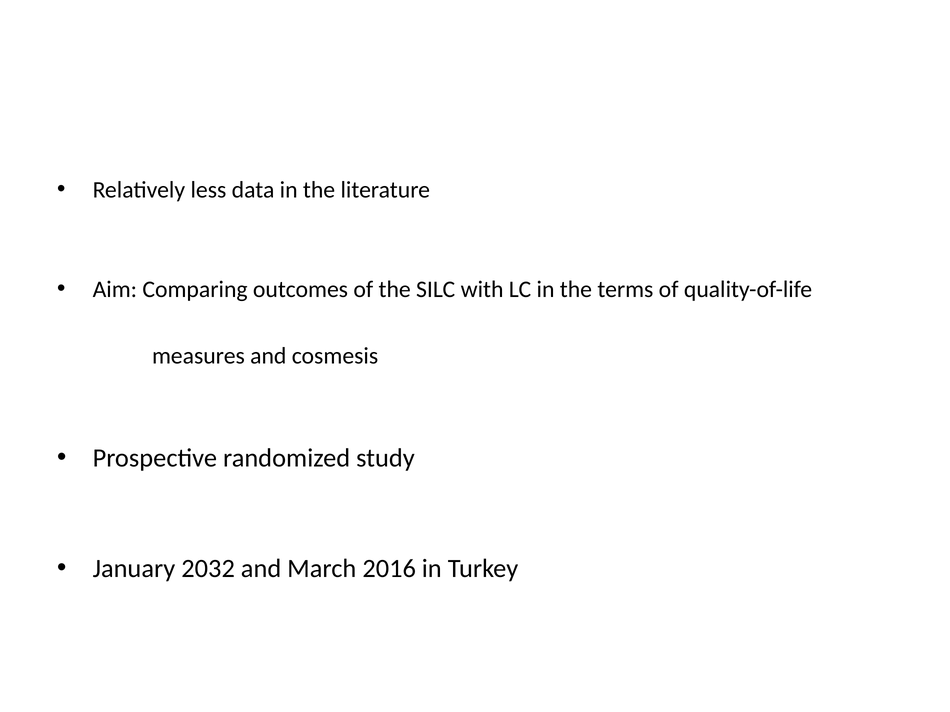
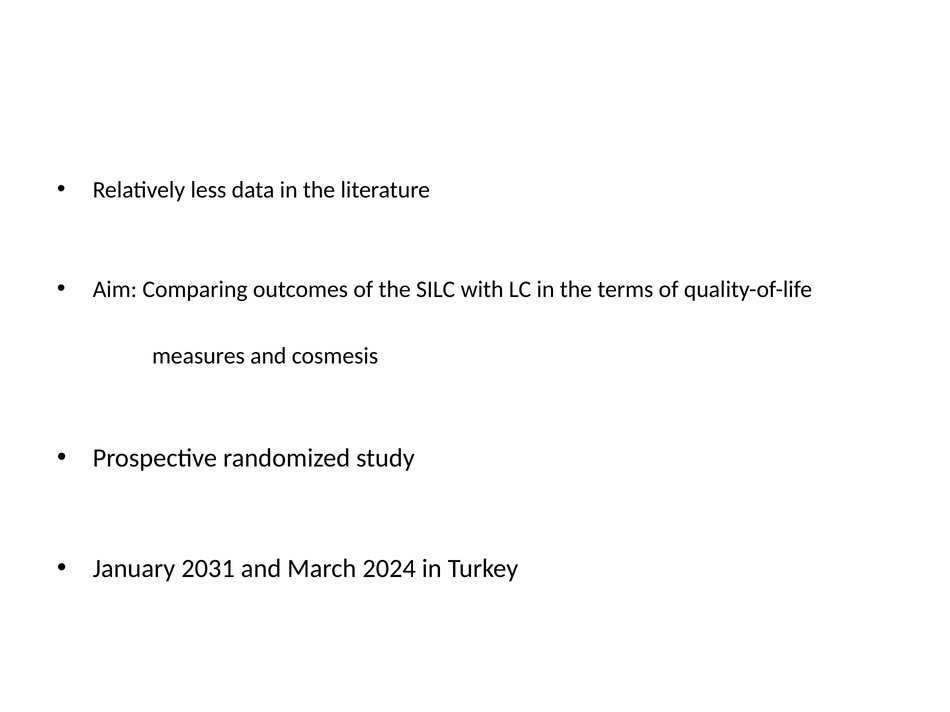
2032: 2032 -> 2031 (208, 569)
2016: 2016 -> 2024 (389, 569)
